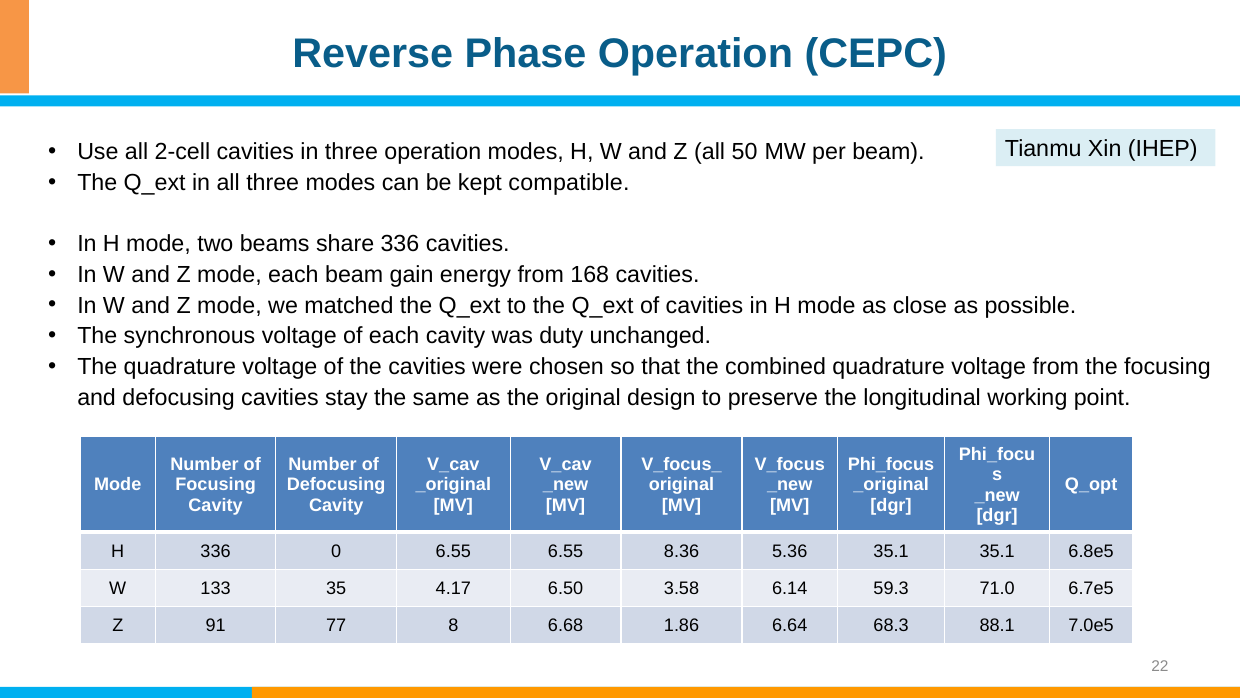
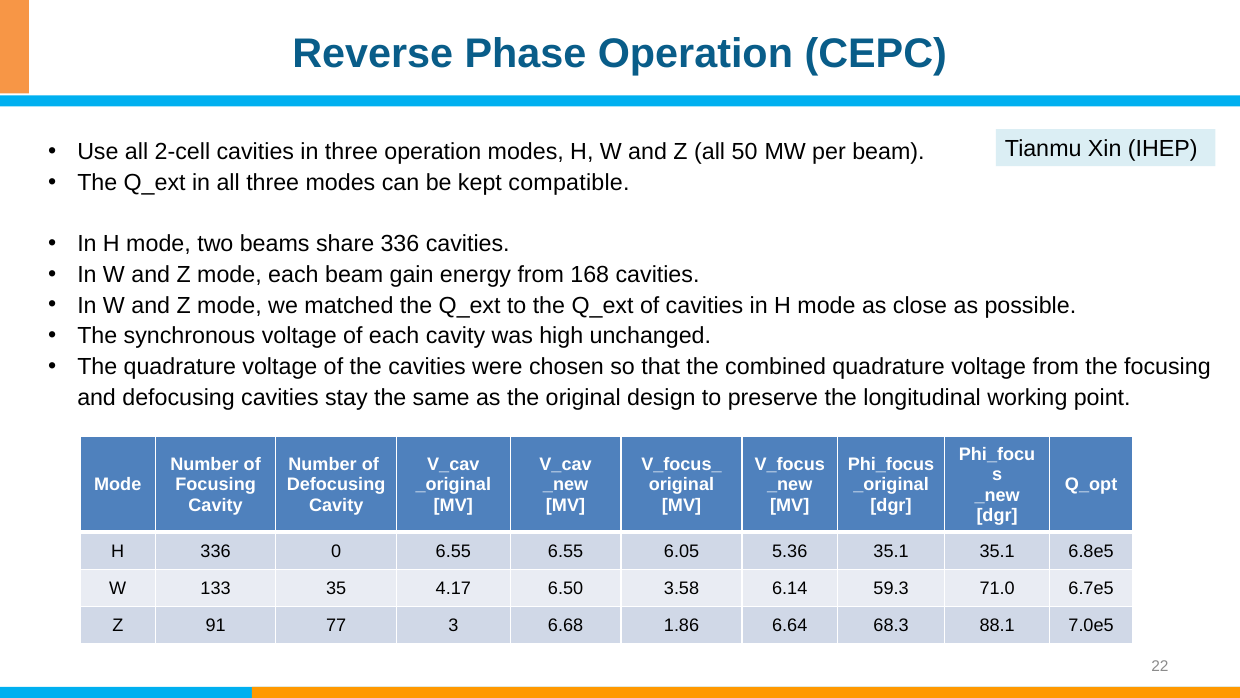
duty: duty -> high (561, 336)
8.36: 8.36 -> 6.05 (682, 551)
8: 8 -> 3 (453, 625)
